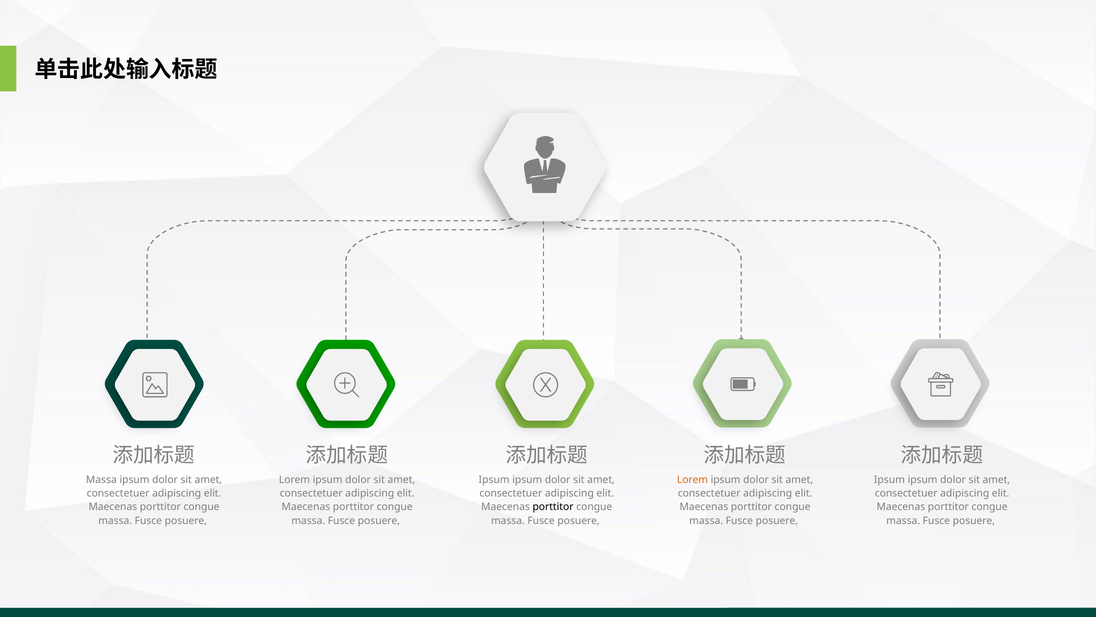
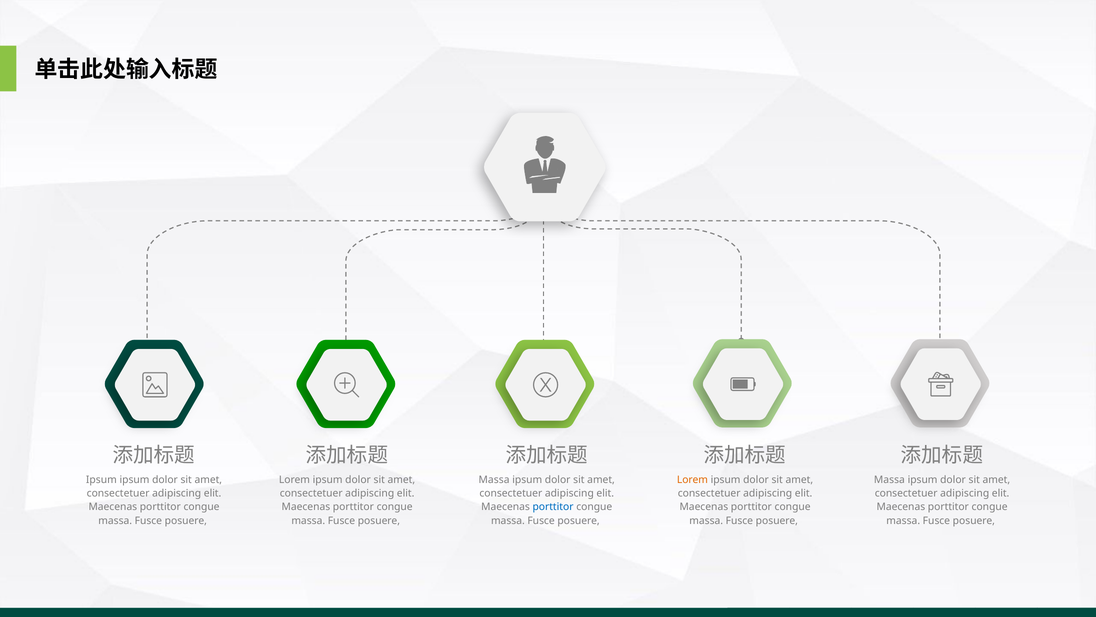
Massa: Massa -> Ipsum (101, 479)
Ipsum: Ipsum -> Massa (494, 479)
Ipsum: Ipsum -> Massa (889, 479)
porttitor colour: black -> blue (553, 507)
